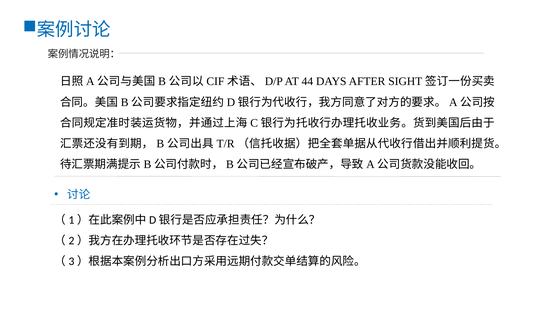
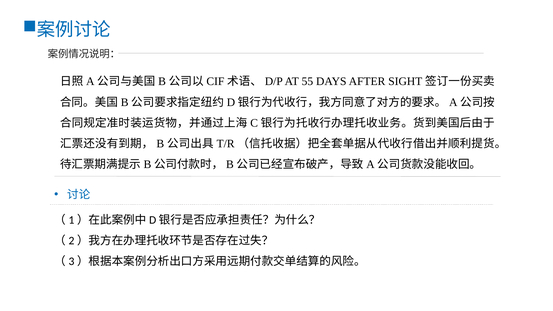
44: 44 -> 55 (307, 81)
